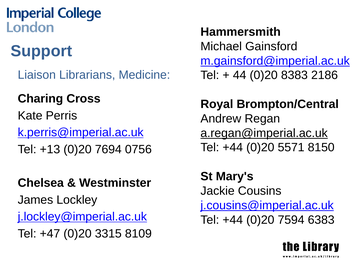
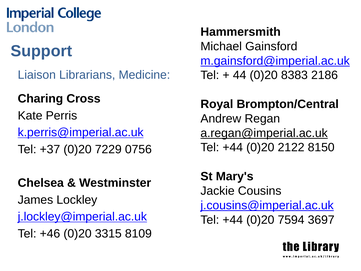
5571: 5571 -> 2122 (291, 147)
+13: +13 -> +37 (50, 149)
7694: 7694 -> 7229 (108, 149)
6383: 6383 -> 3697 (321, 220)
+47: +47 -> +46 (50, 233)
